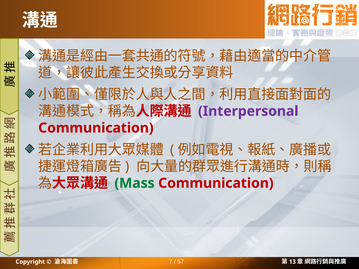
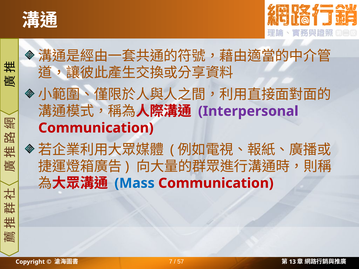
Mass colour: green -> blue (135, 183)
